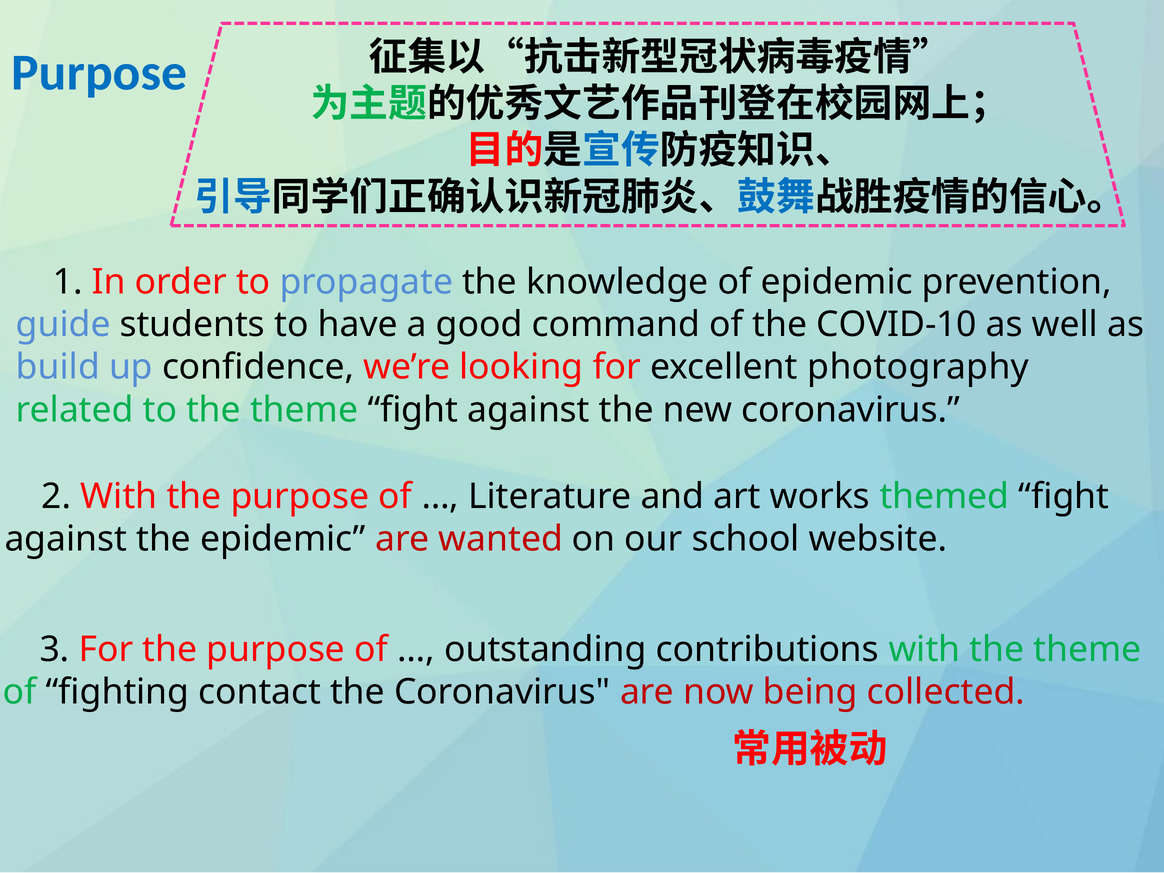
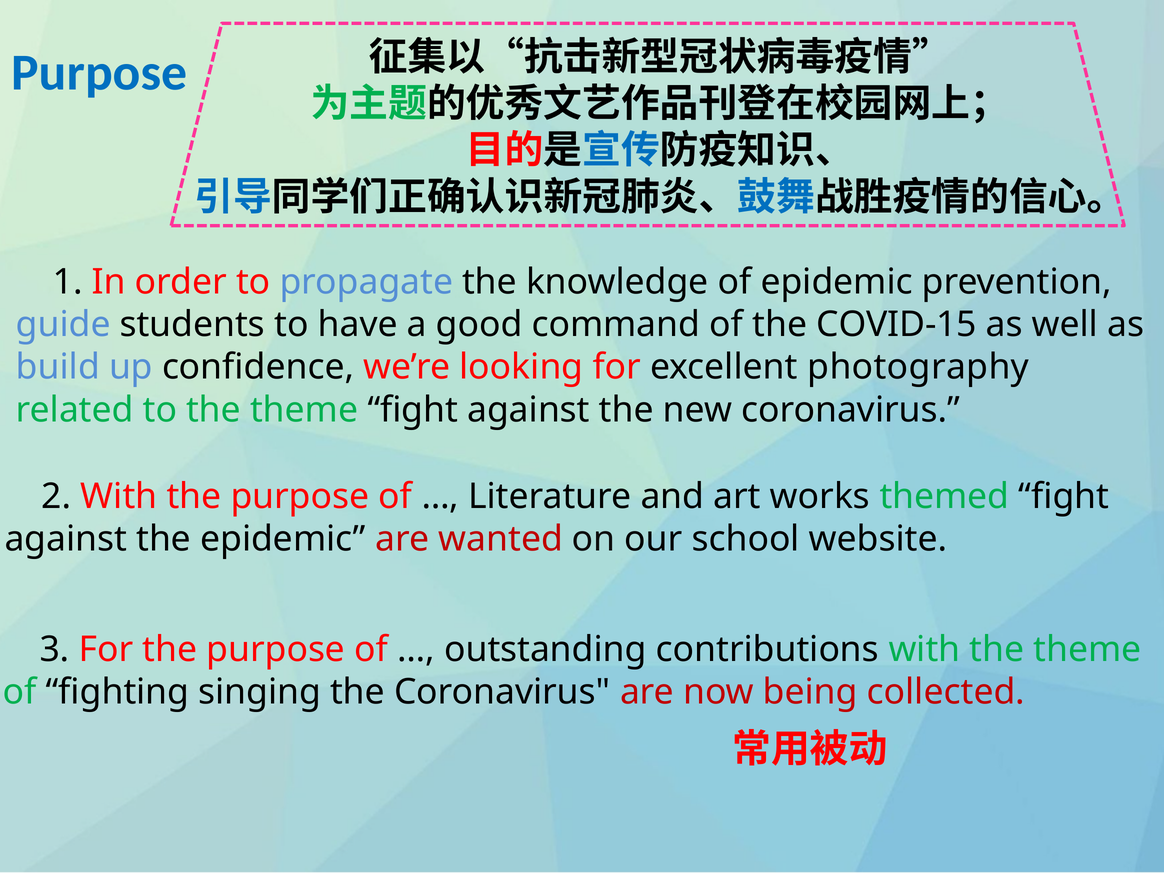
COVID-10: COVID-10 -> COVID-15 (897, 325)
contact: contact -> singing (260, 692)
